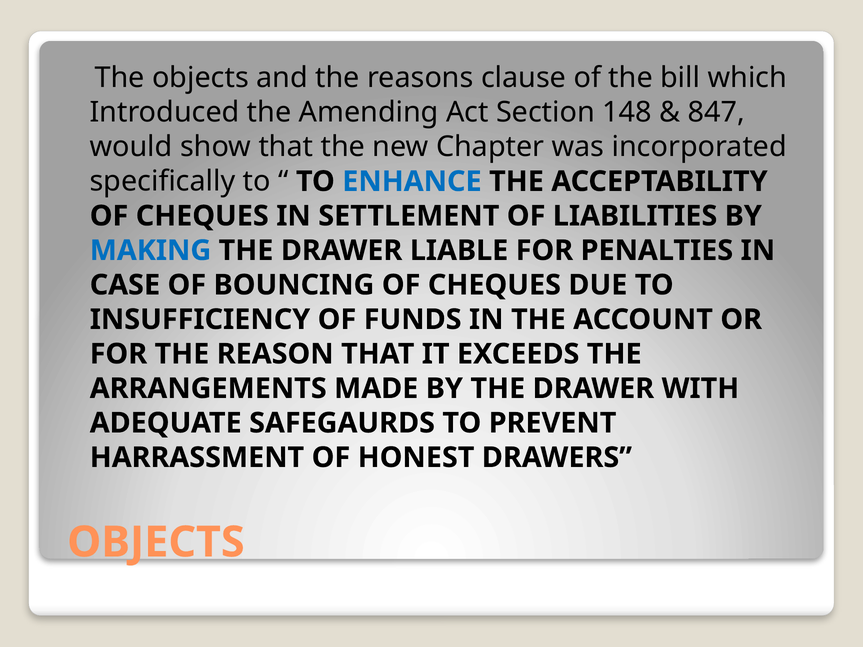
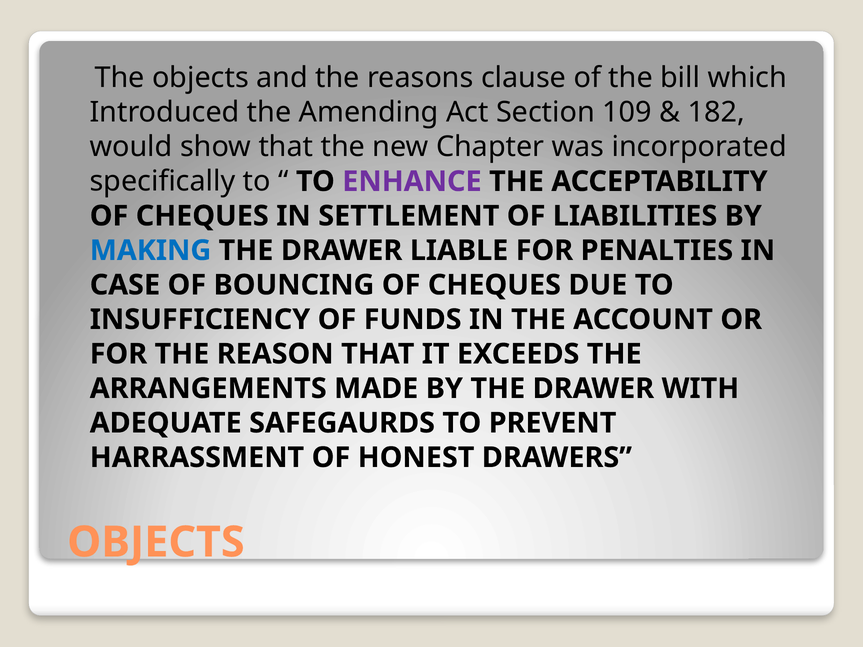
148: 148 -> 109 (627, 112)
847: 847 -> 182 (716, 112)
ENHANCE colour: blue -> purple (412, 182)
